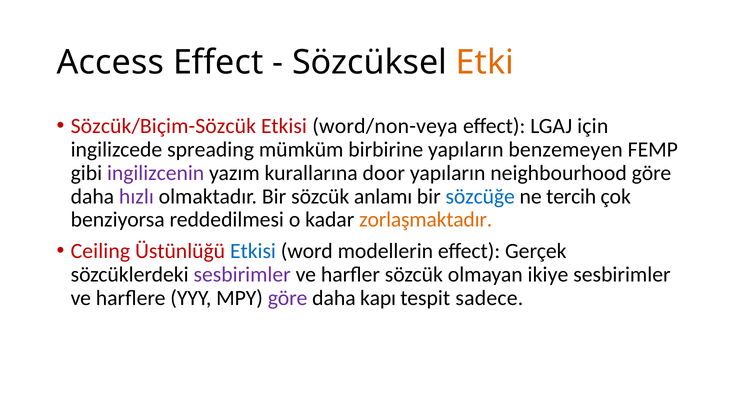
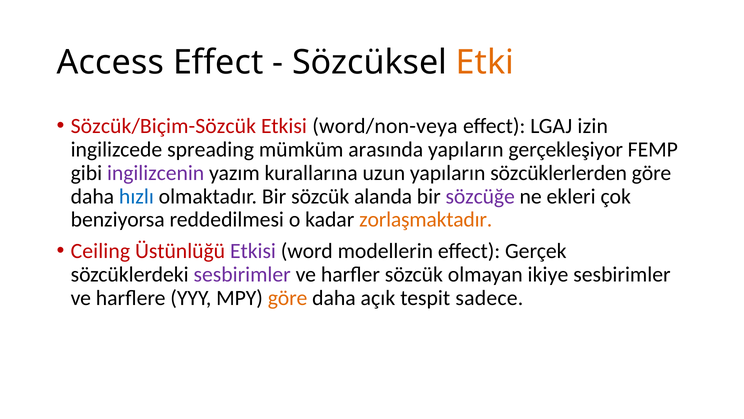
için: için -> izin (593, 126)
birbirine: birbirine -> arasında (386, 149)
benzemeyen: benzemeyen -> gerçekleşiyor (566, 149)
door: door -> uzun (384, 173)
neighbourhood: neighbourhood -> sözcüklerlerden (559, 173)
hızlı colour: purple -> blue (136, 196)
anlamı: anlamı -> alanda (383, 196)
sözcüğe colour: blue -> purple (480, 196)
tercih: tercih -> ekleri (571, 196)
Etkisi colour: blue -> purple (253, 251)
göre colour: purple -> orange (288, 298)
kapı: kapı -> açık (378, 298)
